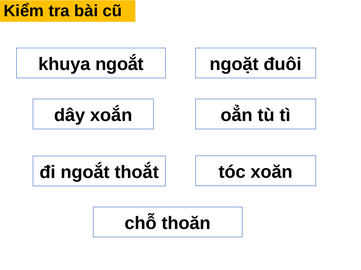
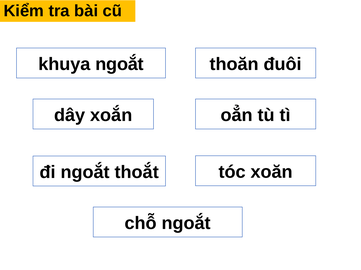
ngoặt: ngoặt -> thoăn (234, 64)
chỗ thoăn: thoăn -> ngoắt (186, 224)
